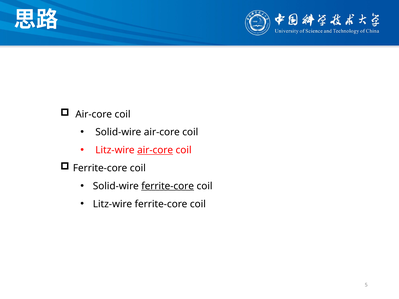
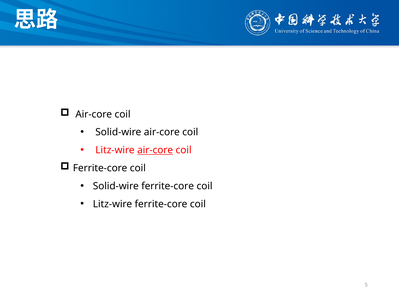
ferrite-core underline: present -> none (168, 186)
